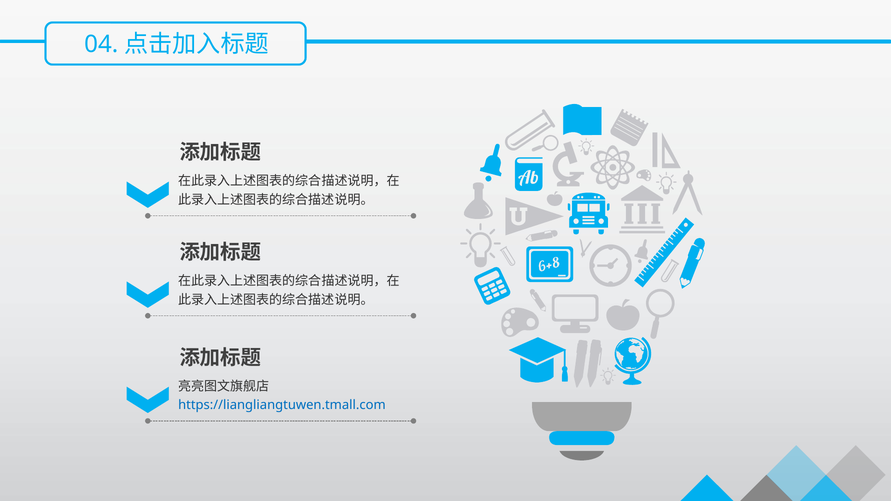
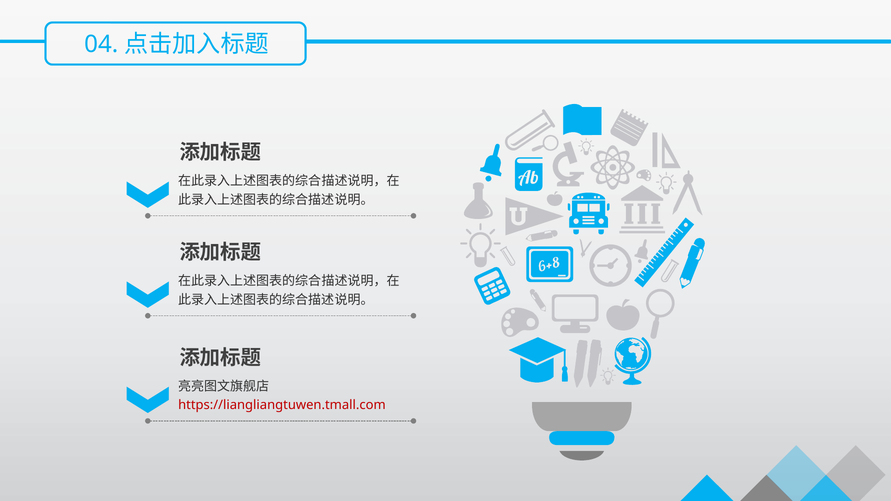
https://liangliangtuwen.tmall.com colour: blue -> red (282, 405)
